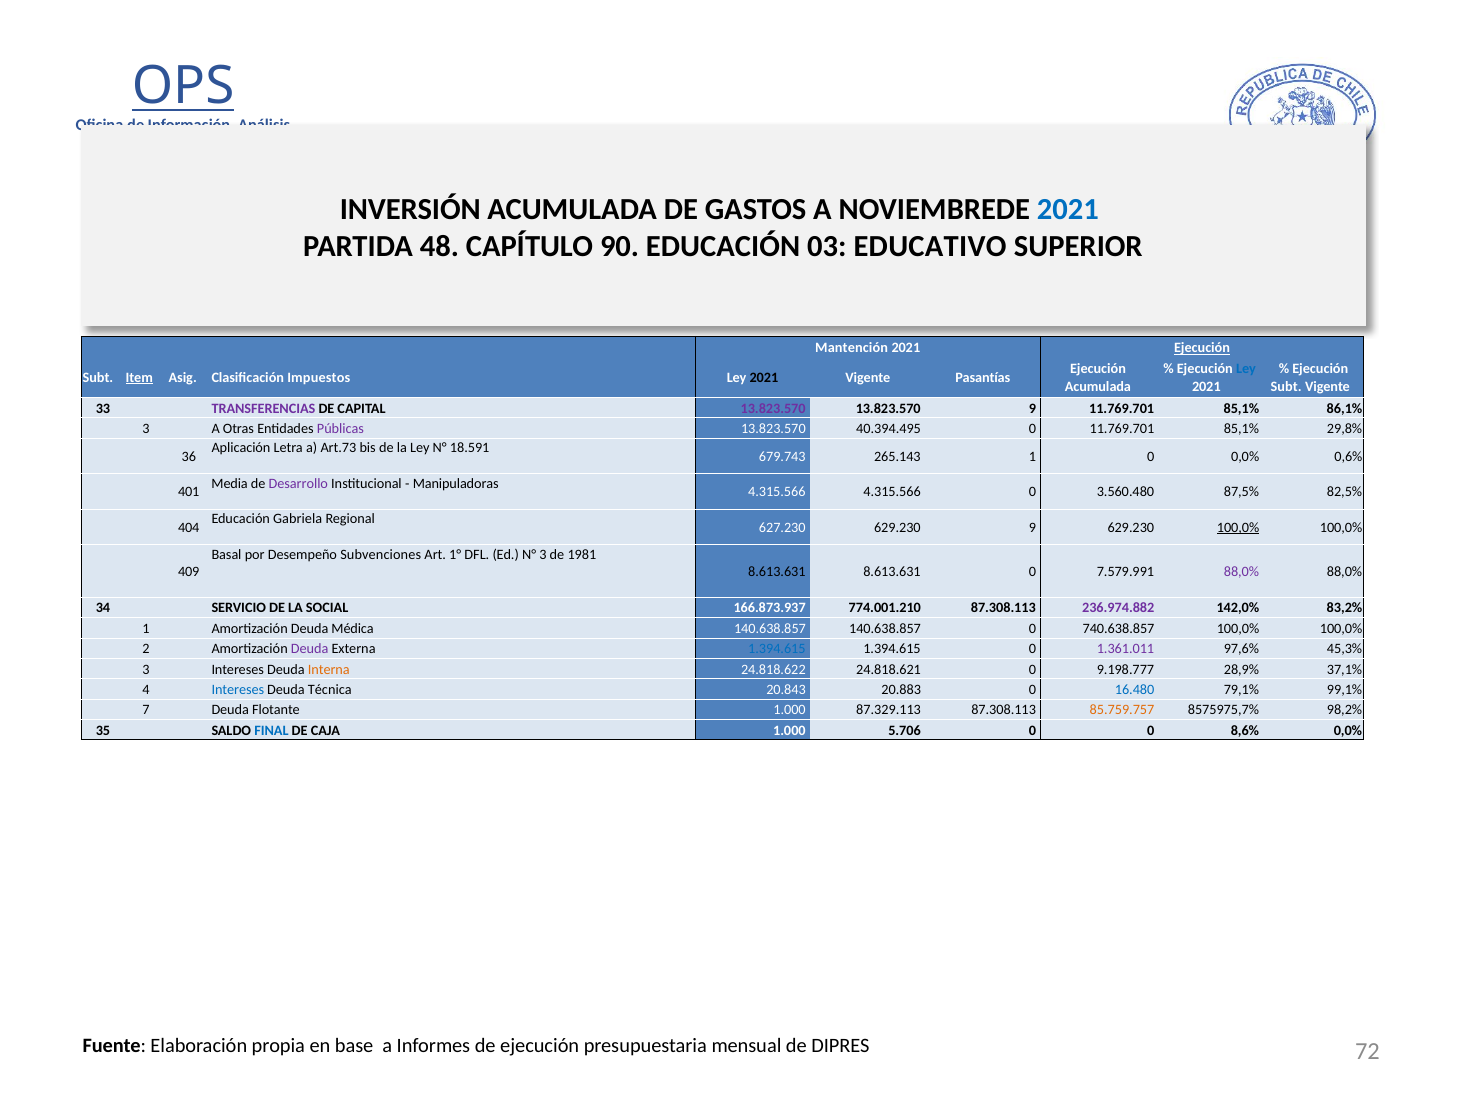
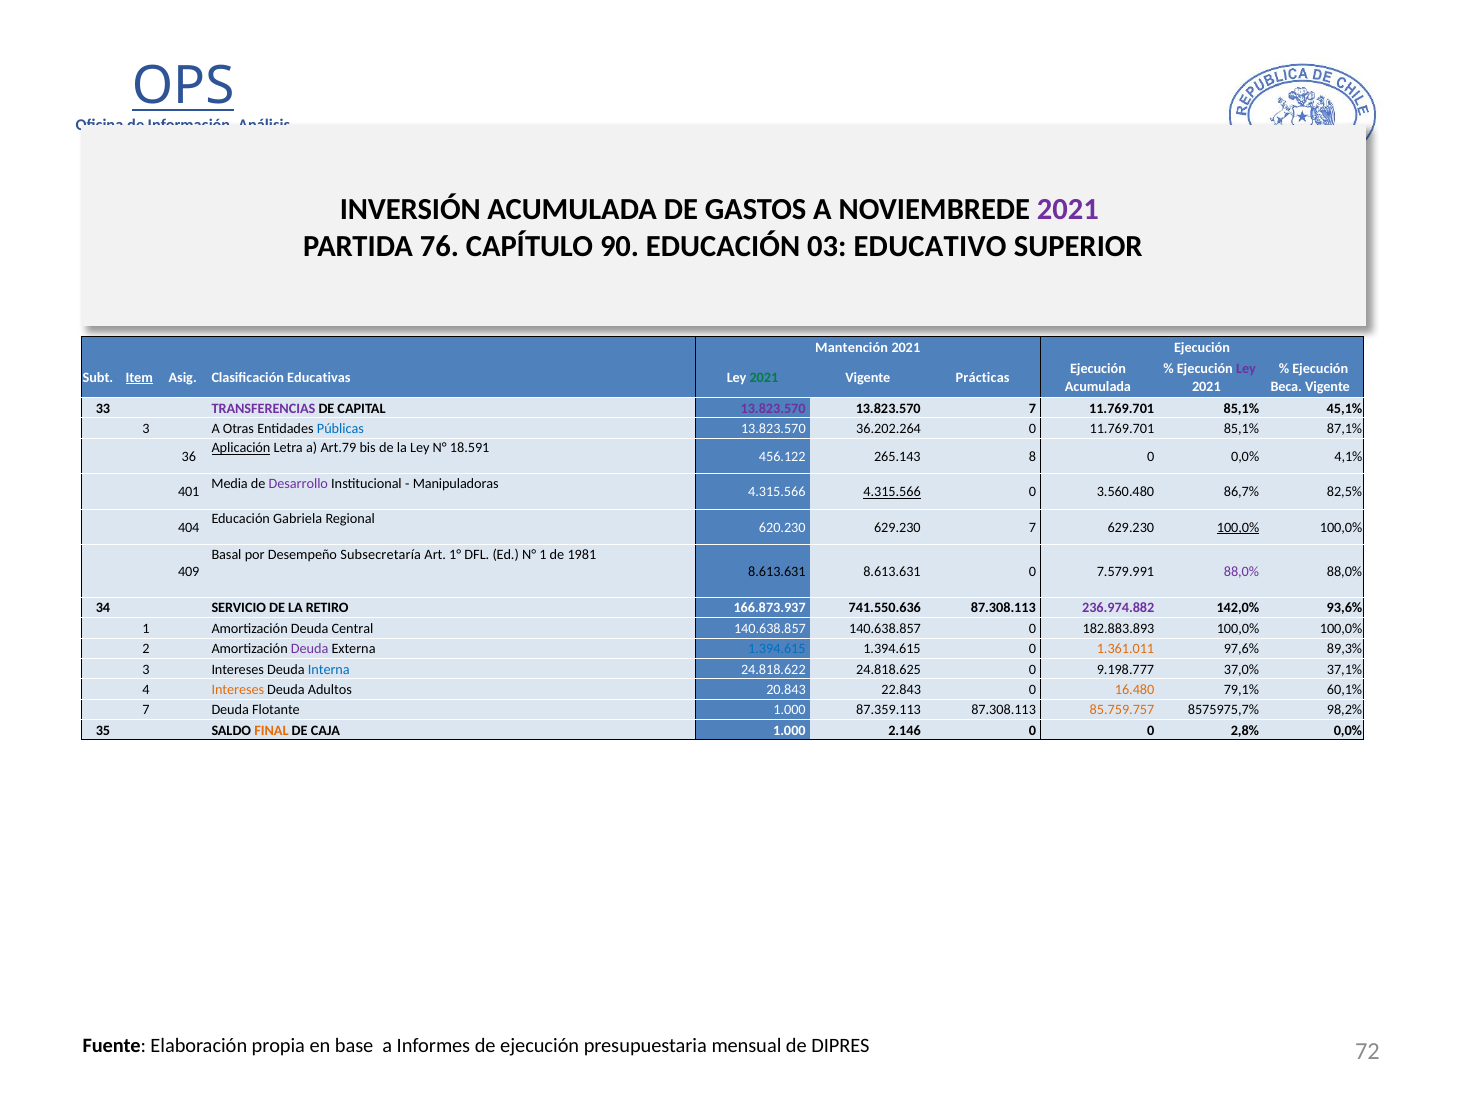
2021 colour: blue -> purple (1068, 209)
48: 48 -> 76 (439, 246)
Ejecución underline: present -> none (1202, 348)
Ley colour: blue -> purple (1246, 369)
Impuestos: Impuestos -> Educativas (319, 378)
2021 colour: black -> green (764, 378)
Pasantías: Pasantías -> Prácticas (983, 378)
Subt: Subt -> Beca (1286, 387)
13.823.570 9: 9 -> 7 (1032, 408)
86,1%: 86,1% -> 45,1% (1345, 408)
Públicas colour: purple -> blue (340, 429)
40.394.495: 40.394.495 -> 36.202.264 (889, 429)
29,8%: 29,8% -> 87,1% (1345, 429)
Aplicación underline: none -> present (241, 448)
Art.73: Art.73 -> Art.79 (338, 448)
679.743: 679.743 -> 456.122 (782, 457)
265.143 1: 1 -> 8 (1032, 457)
0,6%: 0,6% -> 4,1% (1348, 457)
4.315.566 underline: none -> present (892, 492)
87,5%: 87,5% -> 86,7% (1241, 492)
627.230: 627.230 -> 620.230 (782, 528)
629.230 9: 9 -> 7 (1032, 528)
Subvenciones: Subvenciones -> Subsecretaría (381, 555)
N° 3: 3 -> 1 (543, 555)
SOCIAL: SOCIAL -> RETIRO (327, 608)
774.001.210: 774.001.210 -> 741.550.636 (885, 608)
83,2%: 83,2% -> 93,6% (1345, 608)
Médica: Médica -> Central (353, 629)
740.638.857: 740.638.857 -> 182.883.893 (1119, 629)
1.361.011 colour: purple -> orange (1125, 649)
45,3%: 45,3% -> 89,3% (1345, 649)
Interna colour: orange -> blue (329, 669)
24.818.621: 24.818.621 -> 24.818.625 (889, 669)
28,9%: 28,9% -> 37,0% (1241, 669)
Intereses colour: blue -> orange (238, 690)
Técnica: Técnica -> Adultos (330, 690)
20.883: 20.883 -> 22.843 (901, 690)
16.480 colour: blue -> orange (1135, 690)
99,1%: 99,1% -> 60,1% (1345, 690)
87.329.113: 87.329.113 -> 87.359.113 (889, 710)
FINAL colour: blue -> orange (271, 730)
5.706: 5.706 -> 2.146 (905, 730)
8,6%: 8,6% -> 2,8% (1245, 730)
